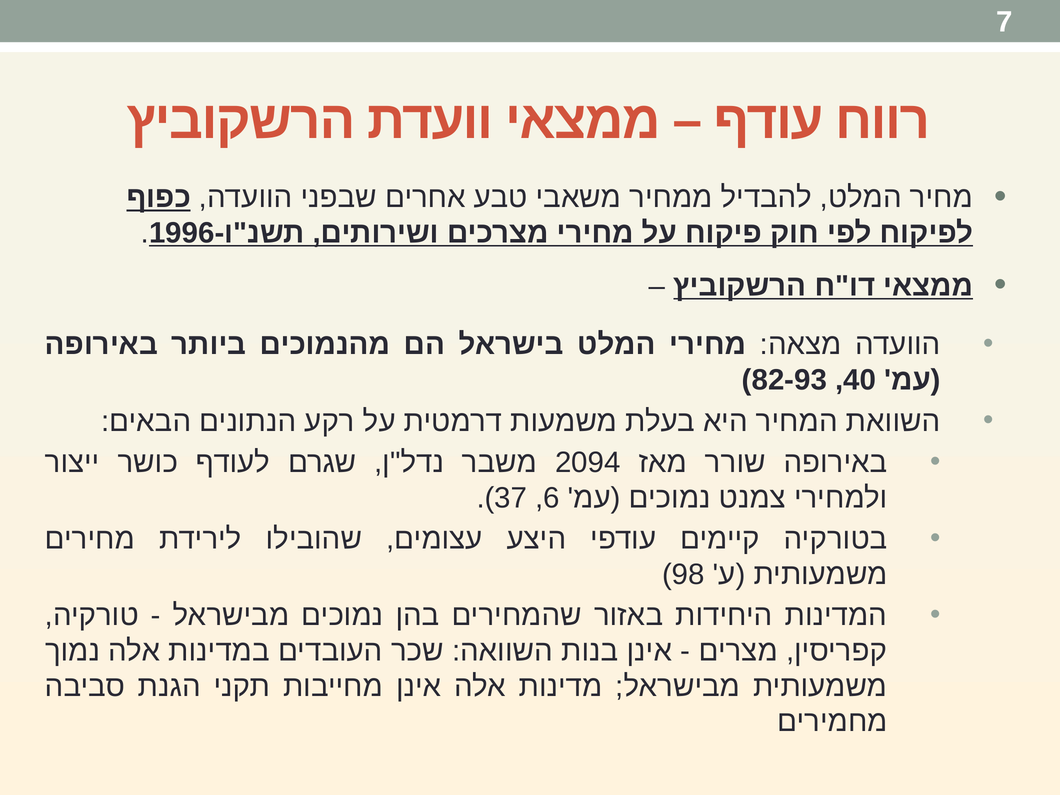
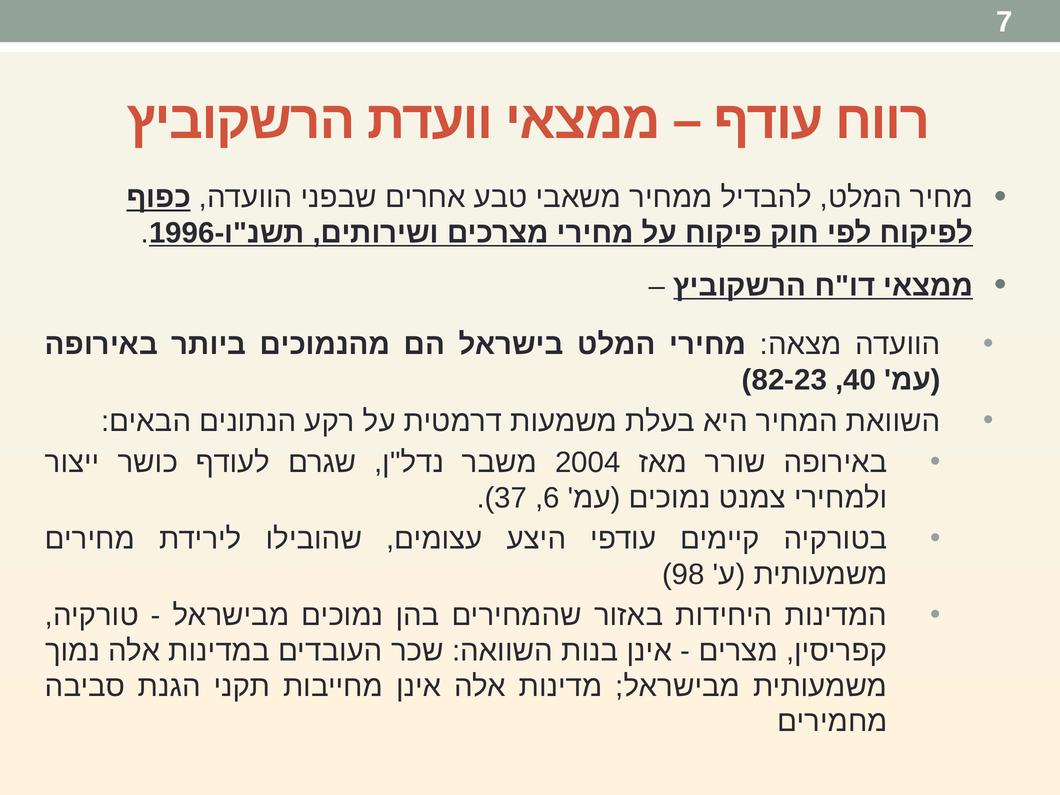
82-93: 82-93 -> 82-23 (789, 380)
2094: 2094 -> 2004 (588, 463)
